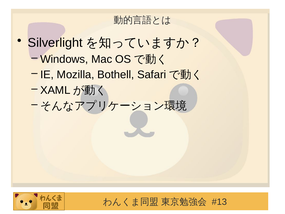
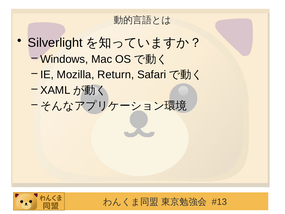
Bothell: Bothell -> Return (116, 75)
